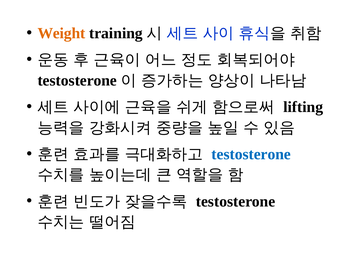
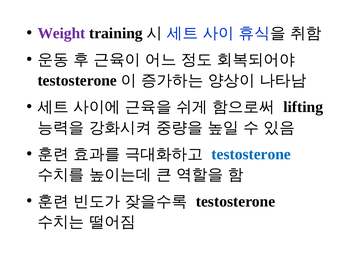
Weight colour: orange -> purple (61, 33)
